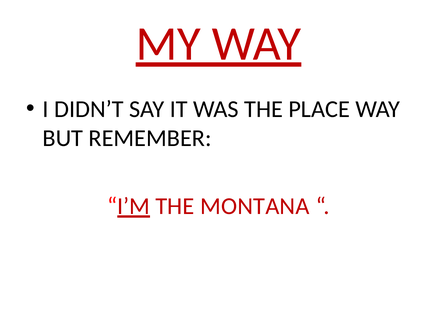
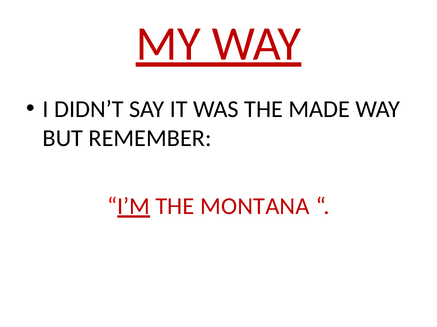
PLACE: PLACE -> MADE (319, 109)
